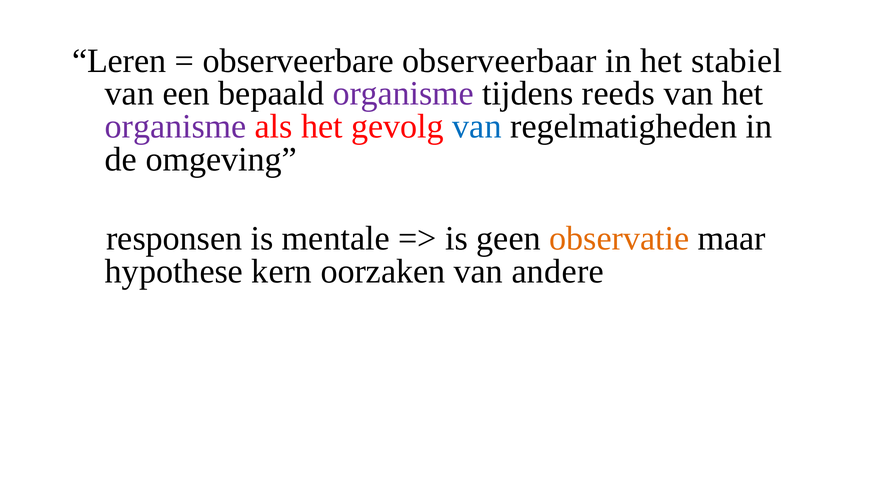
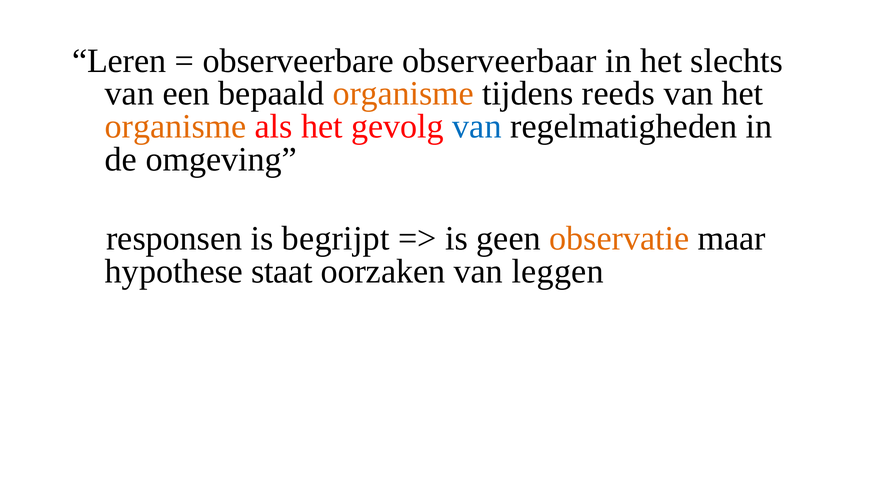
stabiel: stabiel -> slechts (737, 61)
organisme colour: purple -> orange (403, 94)
organisme colour: purple -> orange (176, 126)
mentale: mentale -> begrijpt (336, 239)
kern: kern -> staat (282, 271)
andere: andere -> leggen (558, 271)
